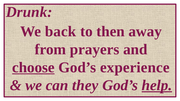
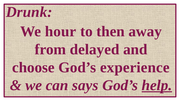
back: back -> hour (61, 32)
prayers: prayers -> delayed (95, 50)
choose underline: present -> none (33, 68)
they: they -> says (85, 86)
